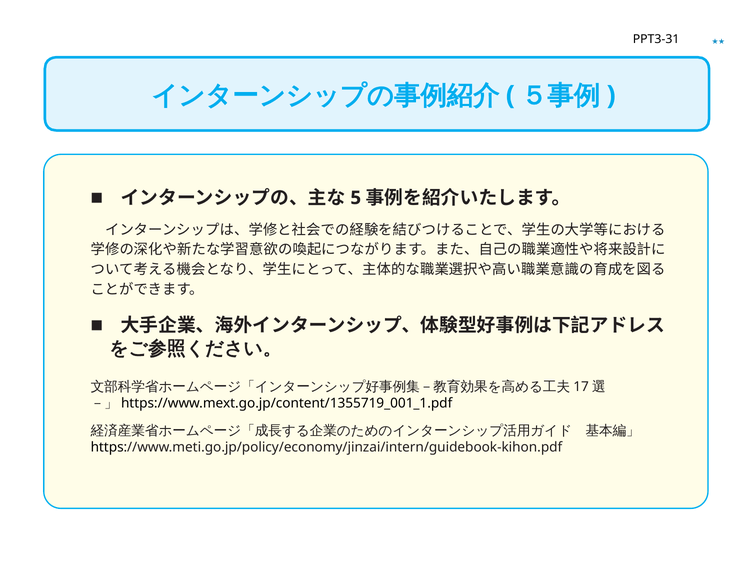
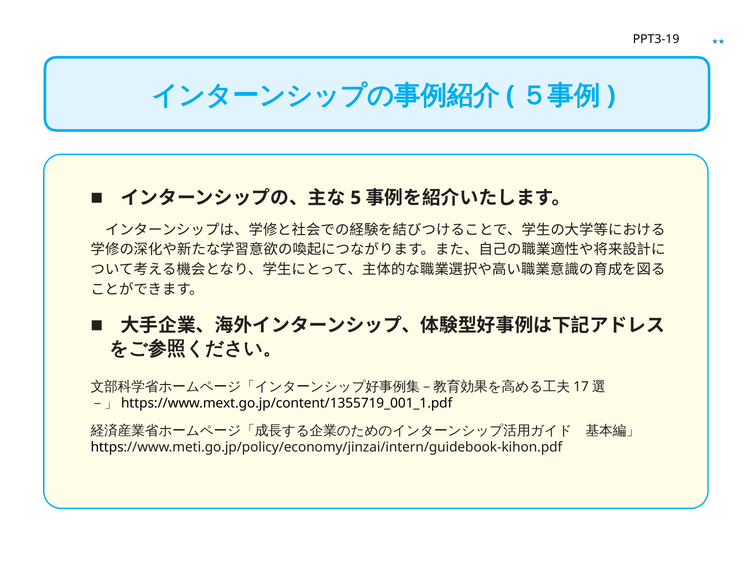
PPT3-31: PPT3-31 -> PPT3-19 (656, 39)
